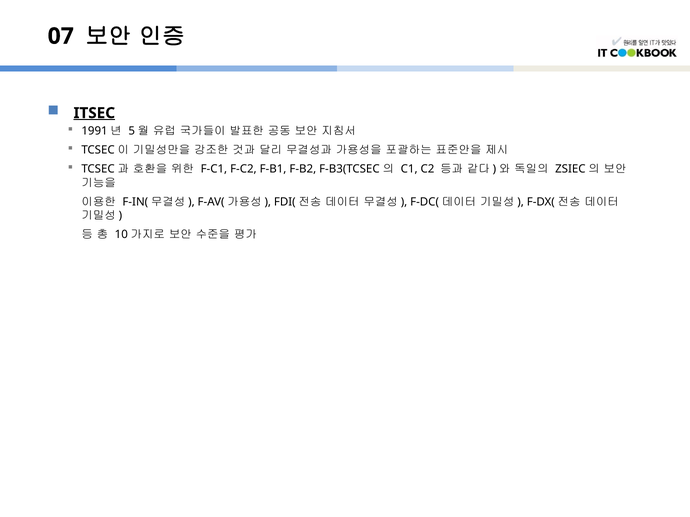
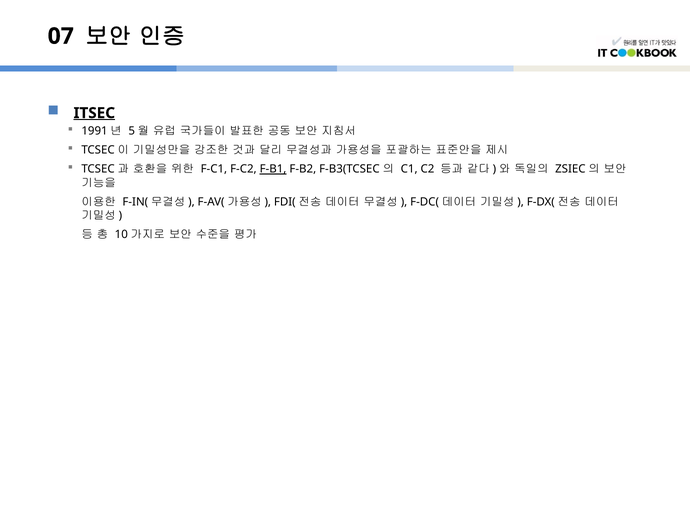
F-B1 underline: none -> present (273, 169)
